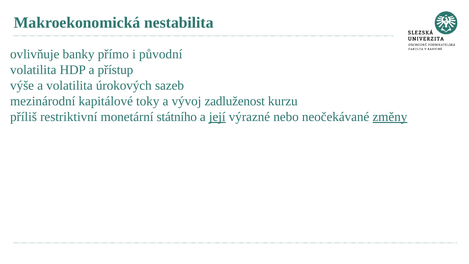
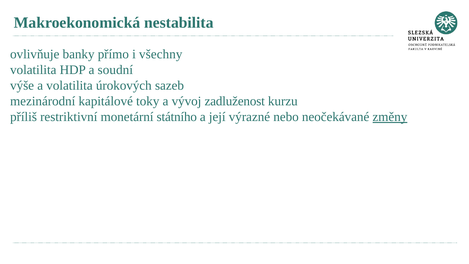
původní: původní -> všechny (161, 54)
přístup: přístup -> soudní (115, 70)
její underline: present -> none (217, 117)
